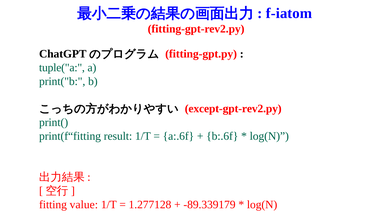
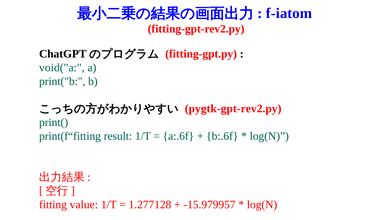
tuple("a: tuple("a -> void("a (62, 68)
except-gpt-rev2.py: except-gpt-rev2.py -> pygtk-gpt-rev2.py (233, 109)
-89.339179: -89.339179 -> -15.979957 (209, 204)
